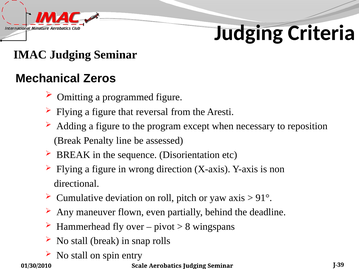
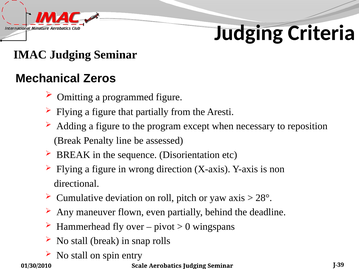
that reversal: reversal -> partially (152, 112)
91°: 91° -> 28° (264, 198)
8: 8 -> 0 (188, 227)
